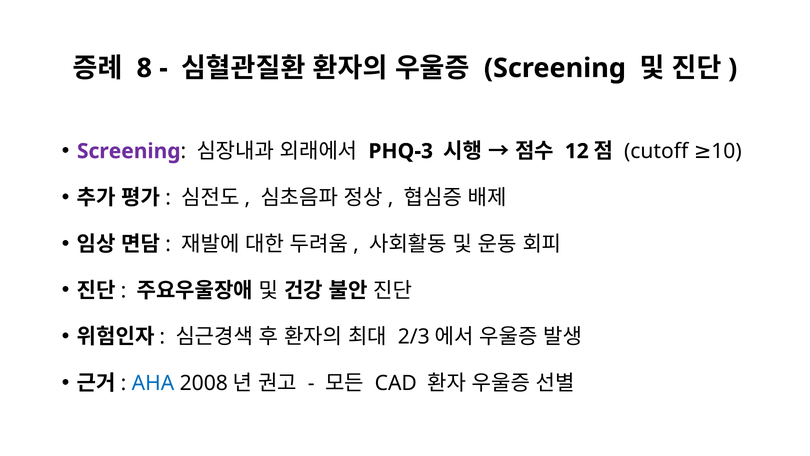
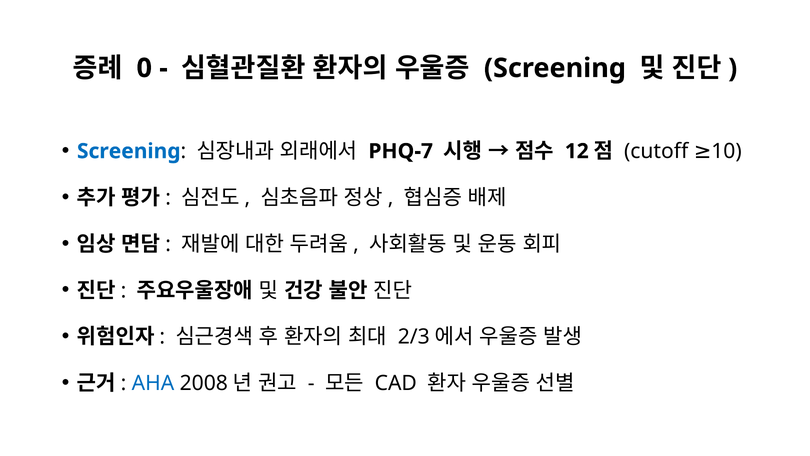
8: 8 -> 0 (144, 68)
Screening colour: purple -> blue (129, 151)
PHQ-3: PHQ-3 -> PHQ-7 (401, 151)
